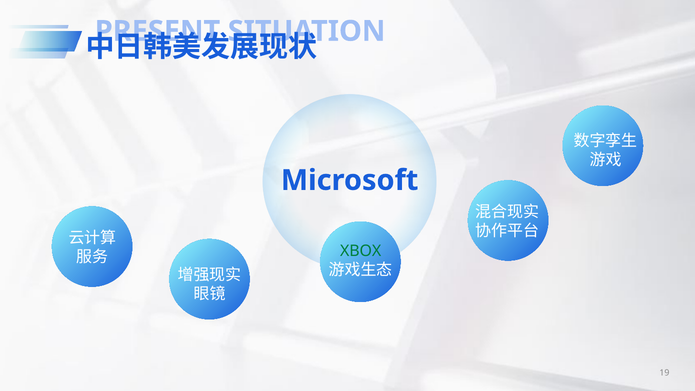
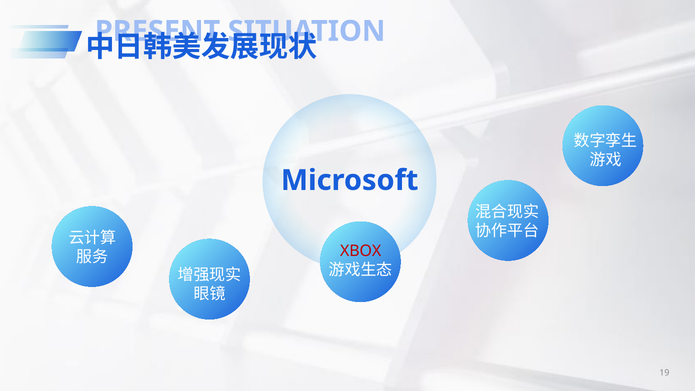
XBOX colour: green -> red (361, 251)
